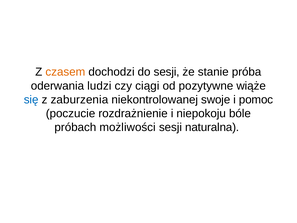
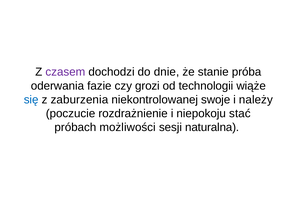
czasem colour: orange -> purple (65, 72)
do sesji: sesji -> dnie (167, 72)
ludzi: ludzi -> fazie (99, 86)
ciągi: ciągi -> grozi (147, 86)
pozytywne: pozytywne -> technologii (206, 86)
pomoc: pomoc -> należy (256, 100)
bóle: bóle -> stać (240, 113)
